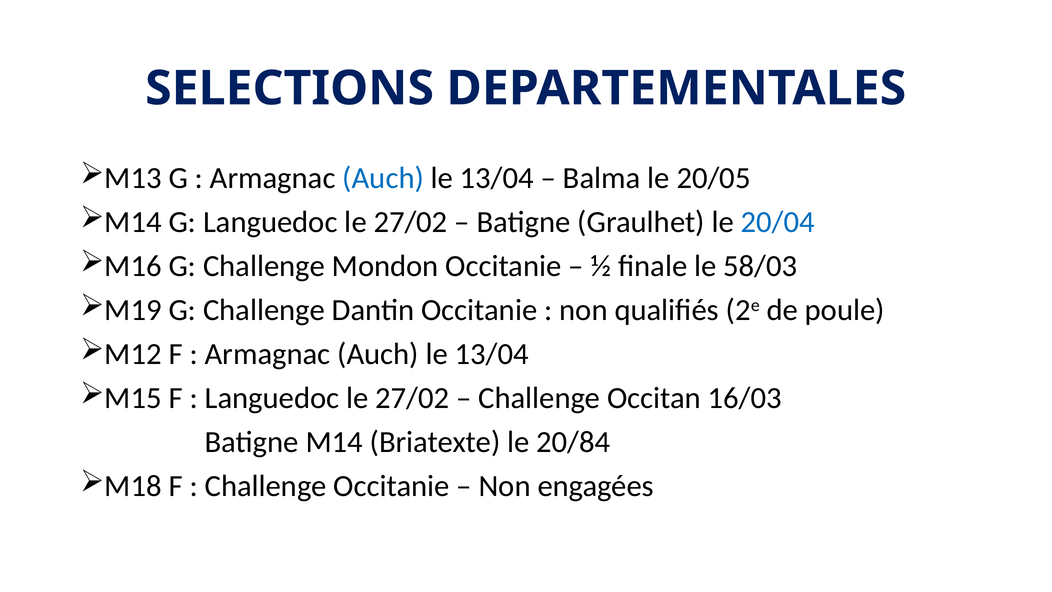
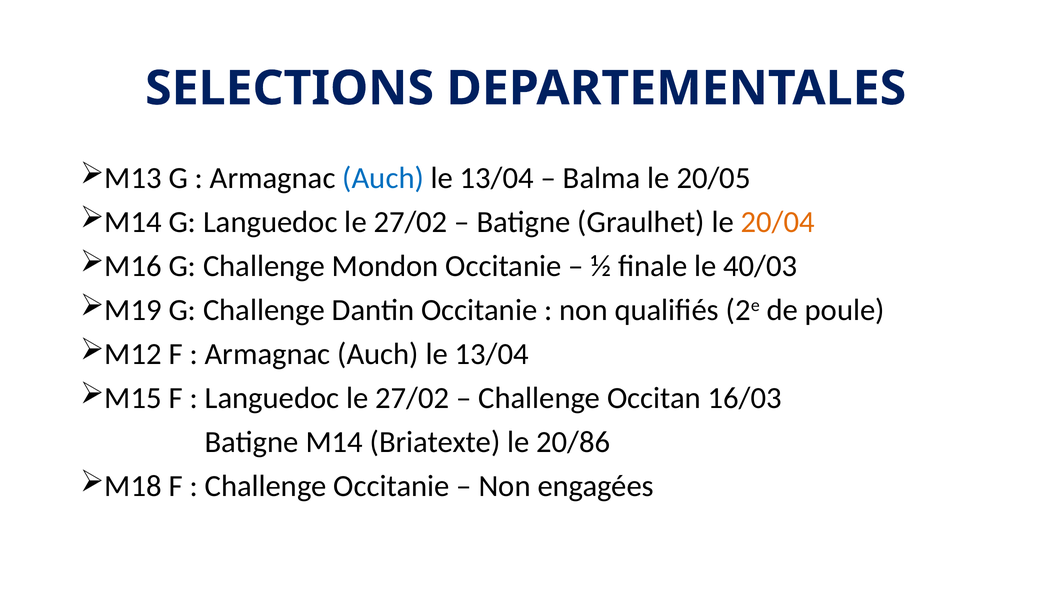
20/04 colour: blue -> orange (778, 222)
58/03: 58/03 -> 40/03 (760, 266)
20/84: 20/84 -> 20/86 (573, 442)
